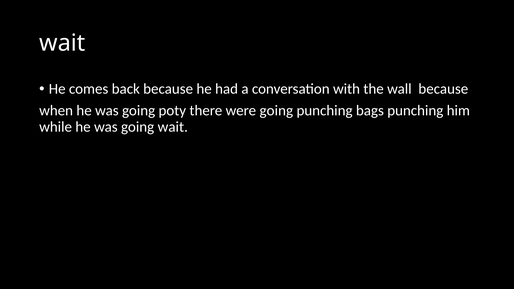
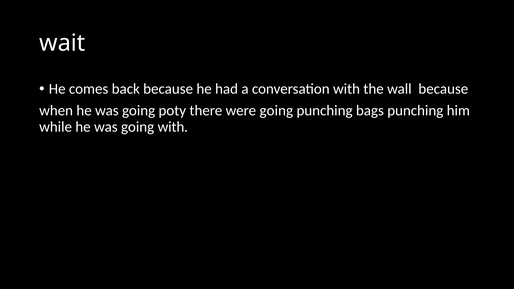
going wait: wait -> with (173, 127)
